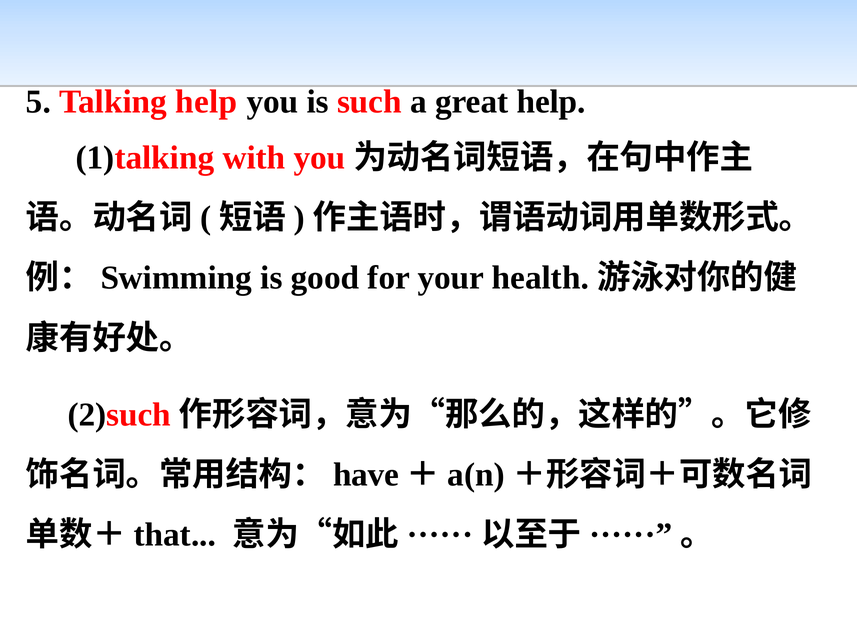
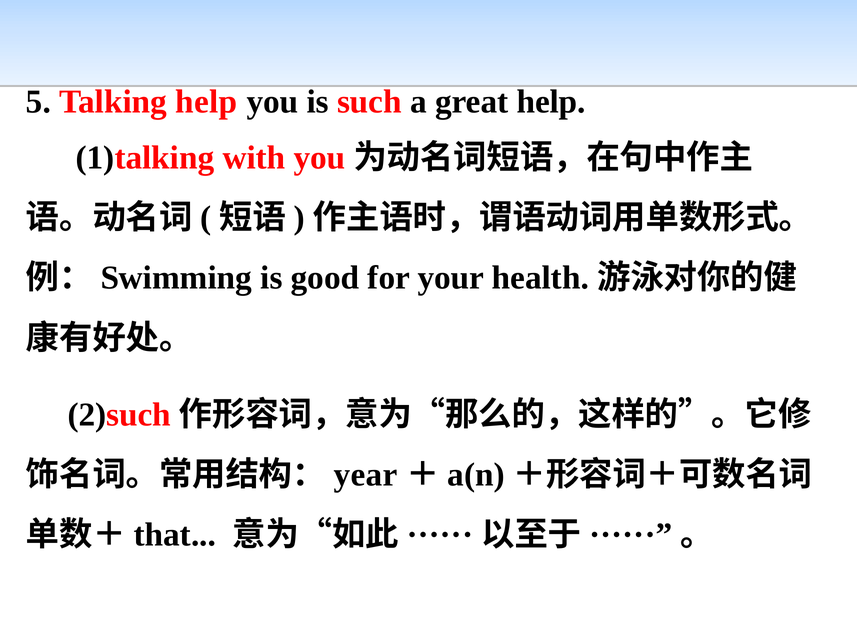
have: have -> year (366, 475)
